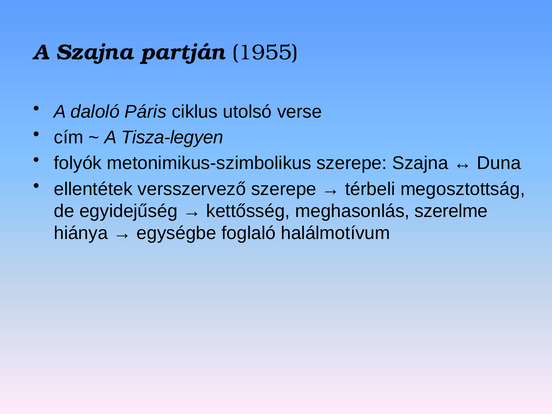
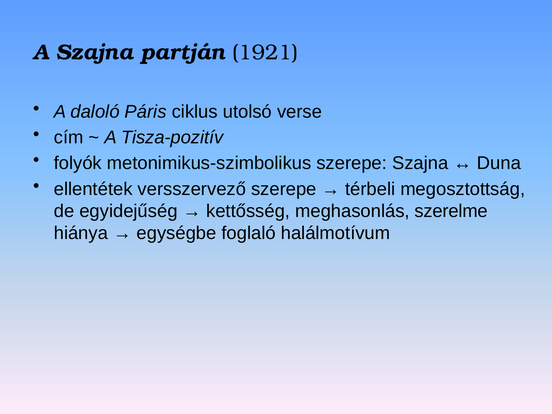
1955: 1955 -> 1921 (265, 53)
Tisza-legyen: Tisza-legyen -> Tisza-pozitív (172, 137)
